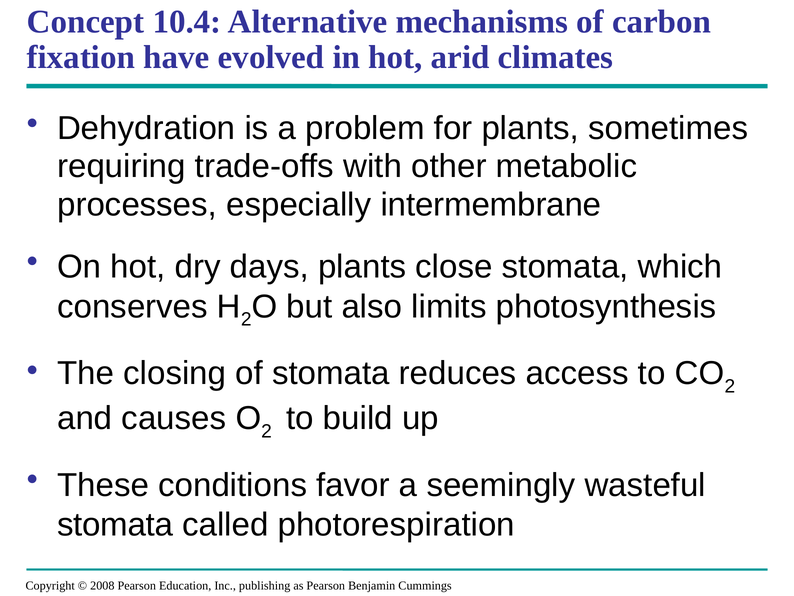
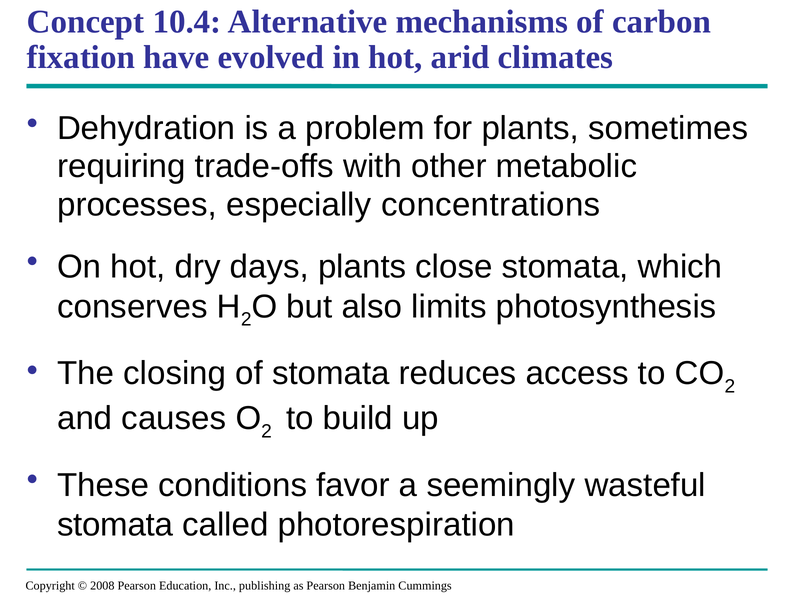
intermembrane: intermembrane -> concentrations (491, 204)
